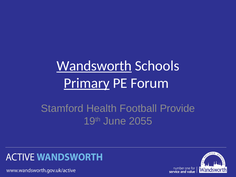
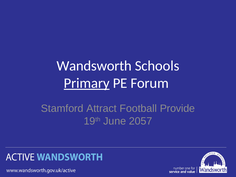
Wandsworth underline: present -> none (94, 66)
Health: Health -> Attract (102, 108)
2055: 2055 -> 2057 (141, 121)
